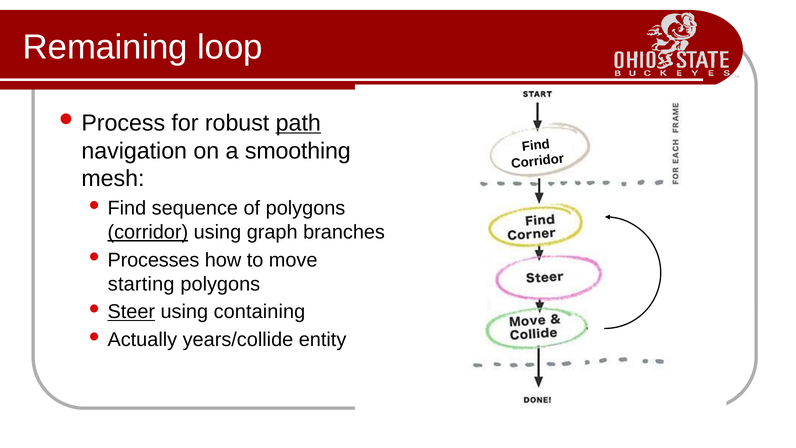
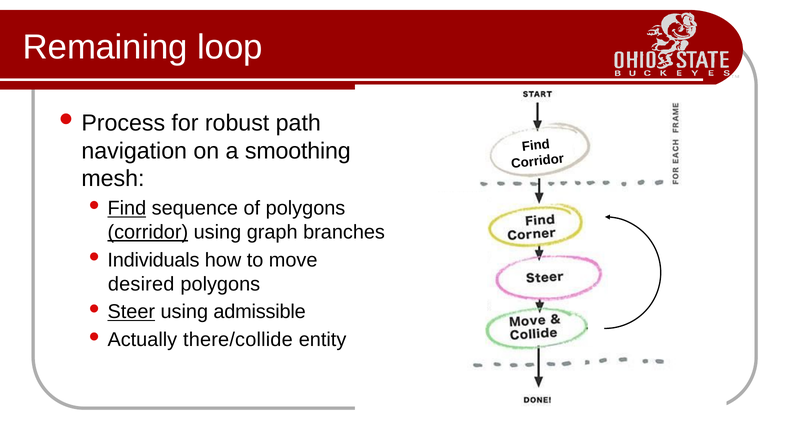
path underline: present -> none (298, 123)
Find underline: none -> present (127, 208)
Processes: Processes -> Individuals (153, 260)
starting: starting -> desired (141, 284)
containing: containing -> admissible (260, 312)
years/collide: years/collide -> there/collide (238, 339)
